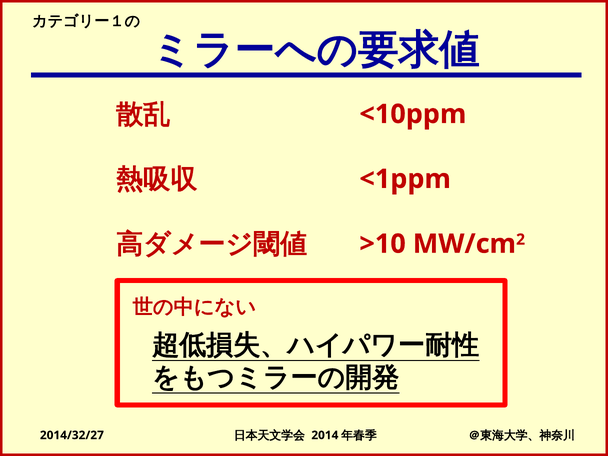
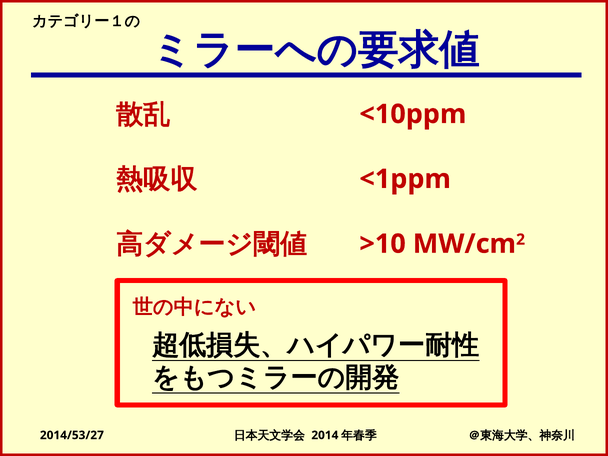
2014/32/27: 2014/32/27 -> 2014/53/27 (72, 435)
